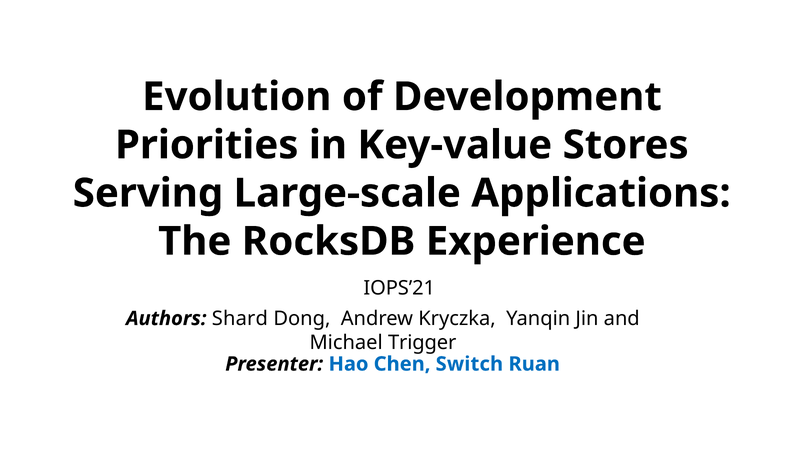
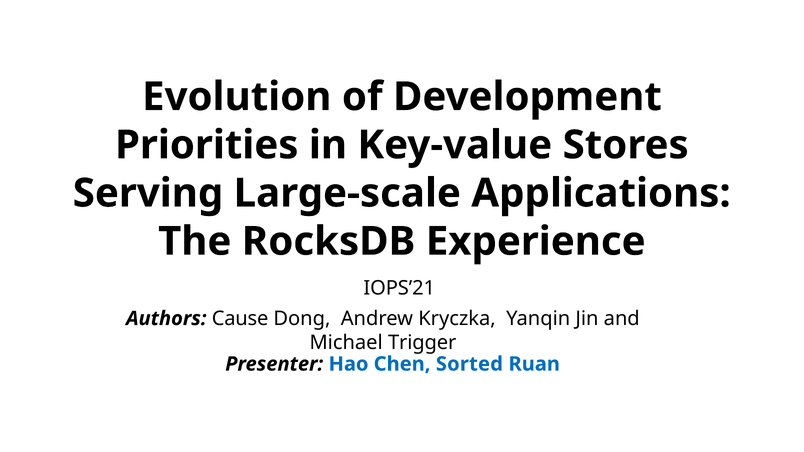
Shard: Shard -> Cause (240, 319)
Switch: Switch -> Sorted (469, 364)
